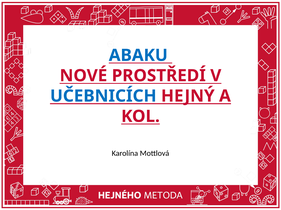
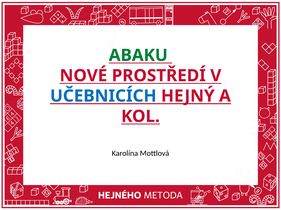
ABAKU colour: blue -> green (138, 56)
